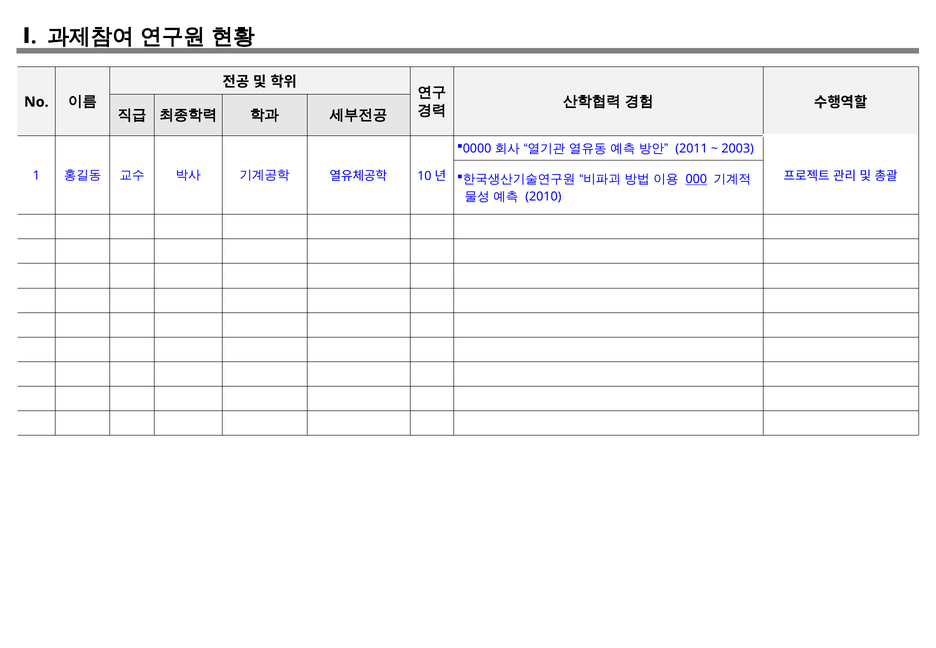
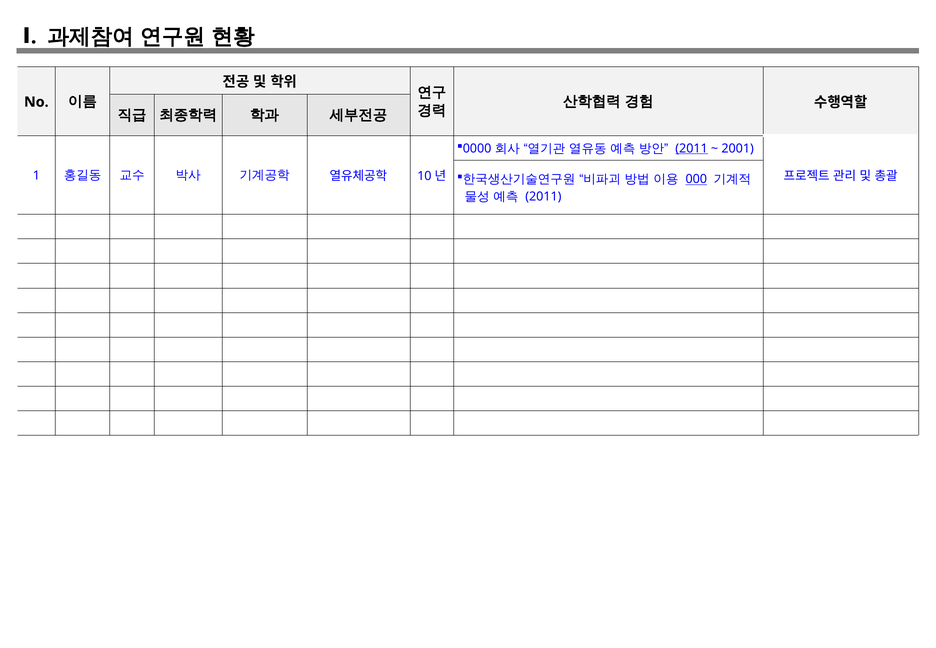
2011 underline: none -> present (692, 148)
2003: 2003 -> 2001 (738, 148)
2010: 2010 -> 2011 (543, 196)
